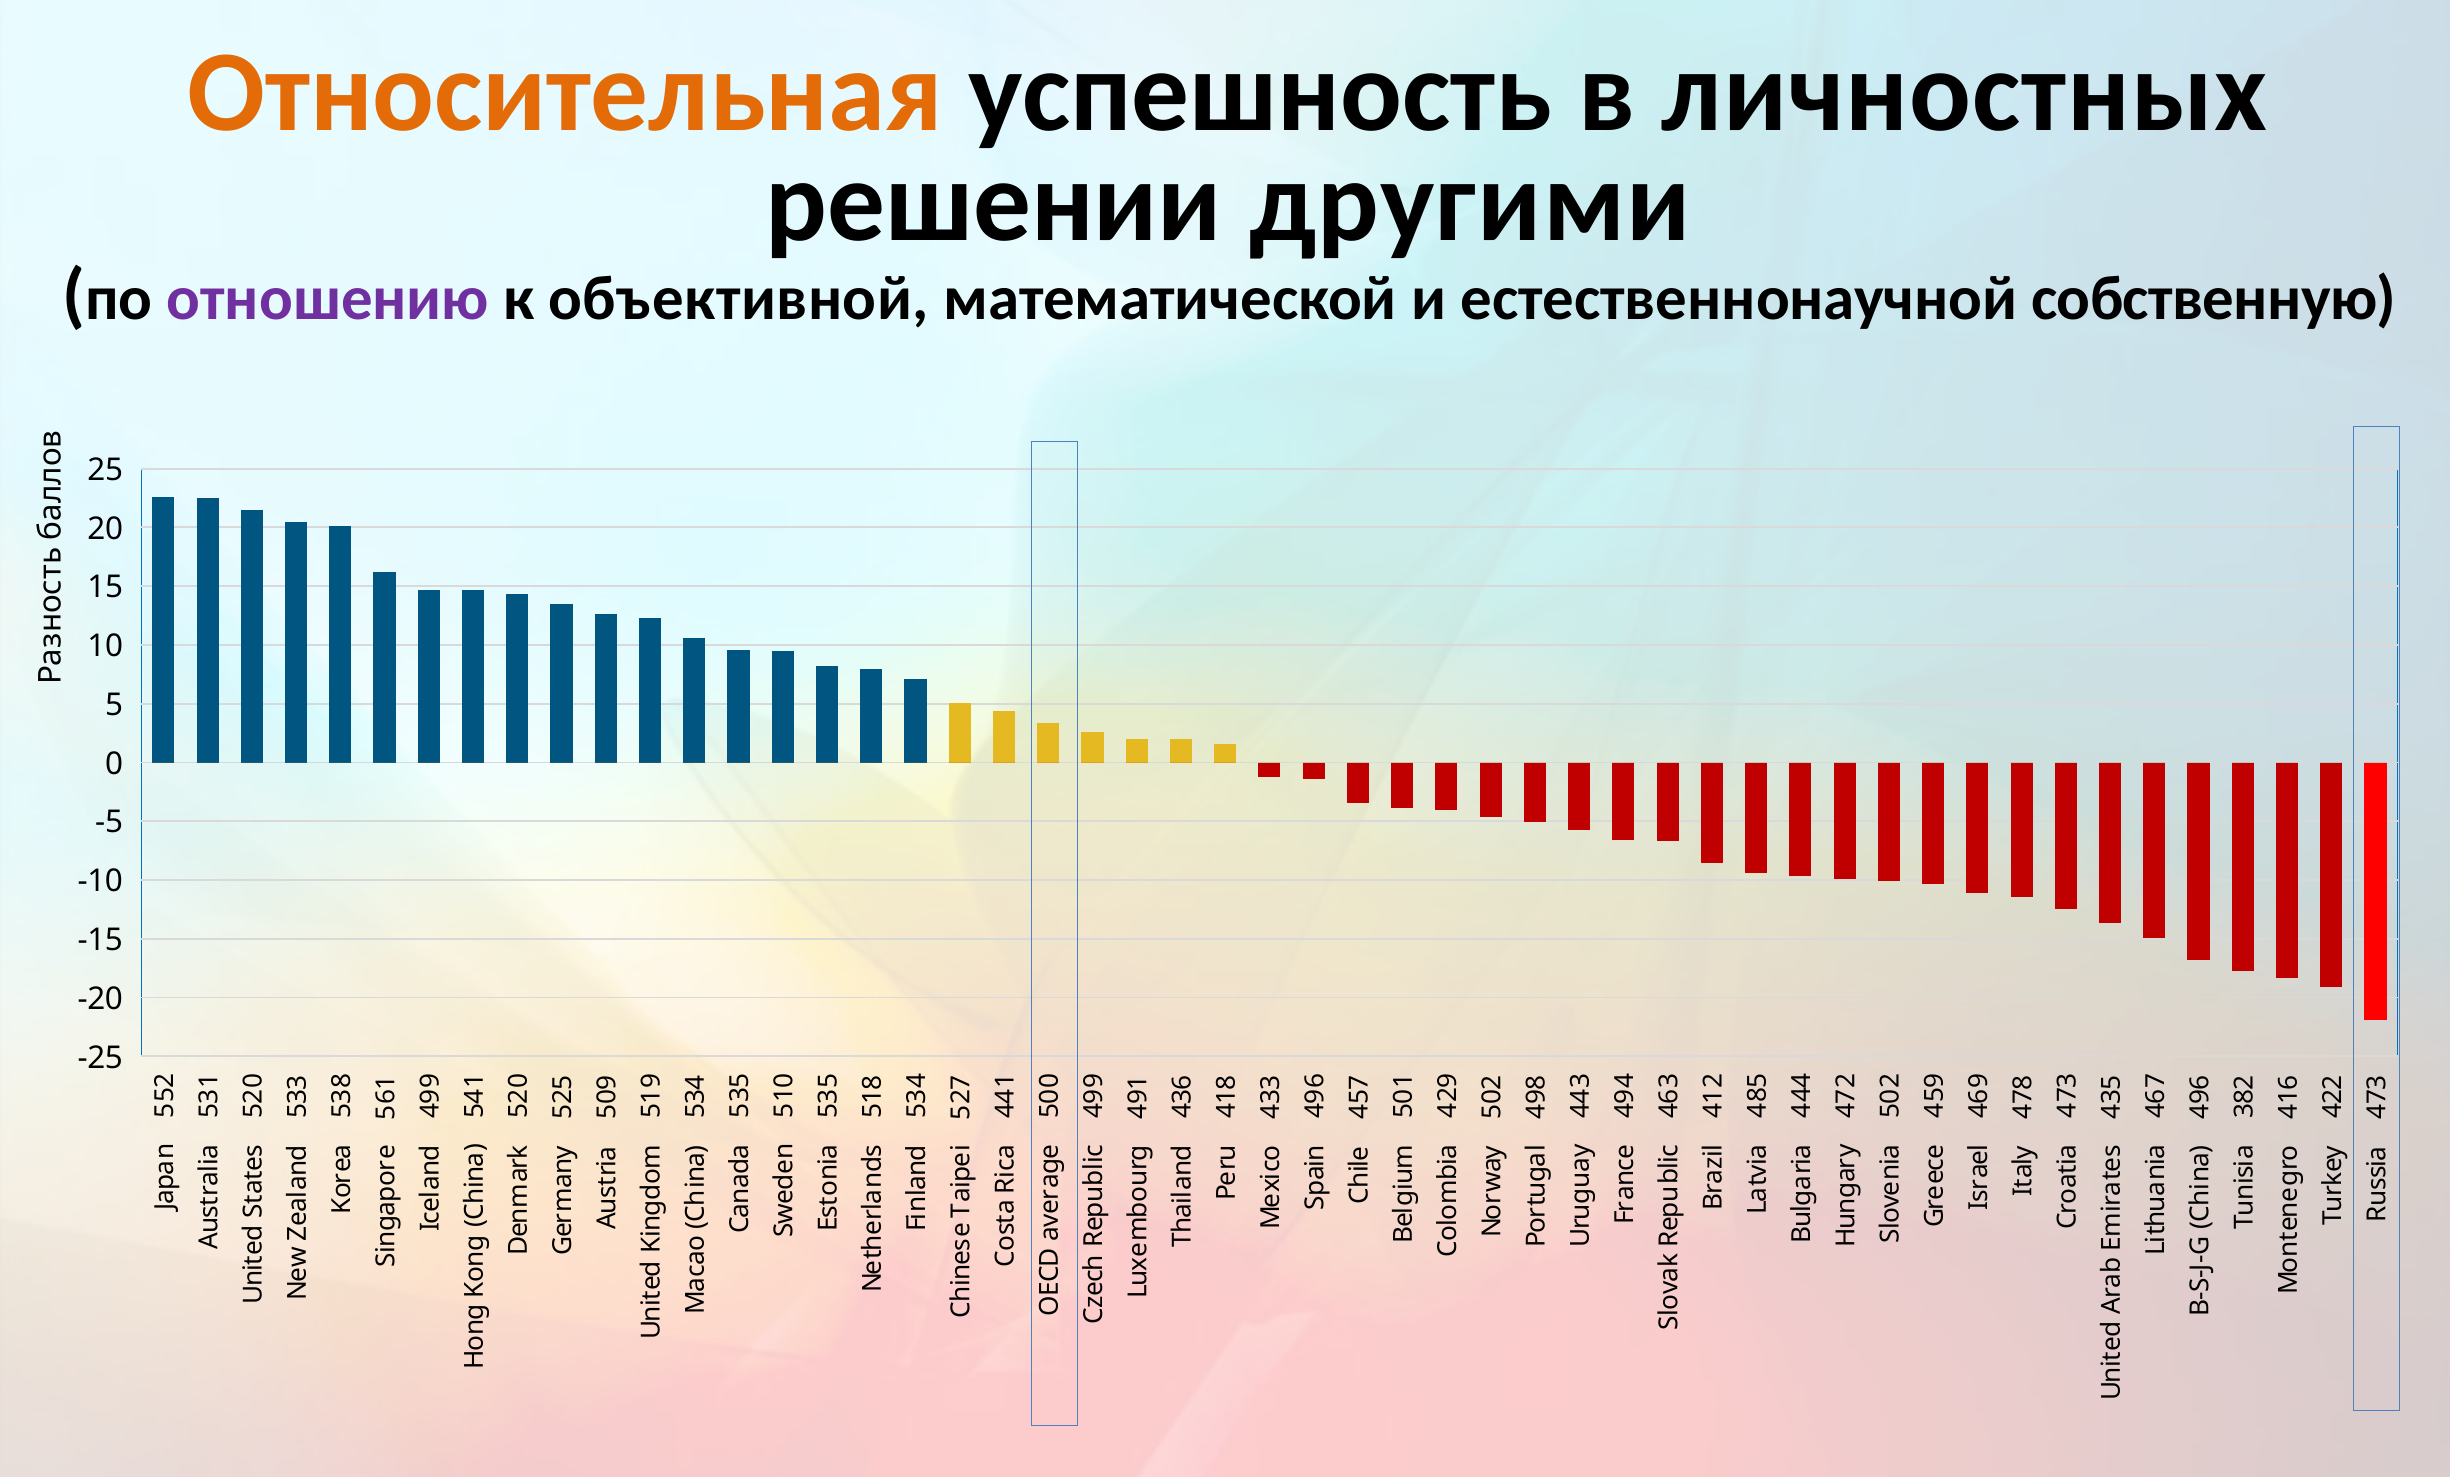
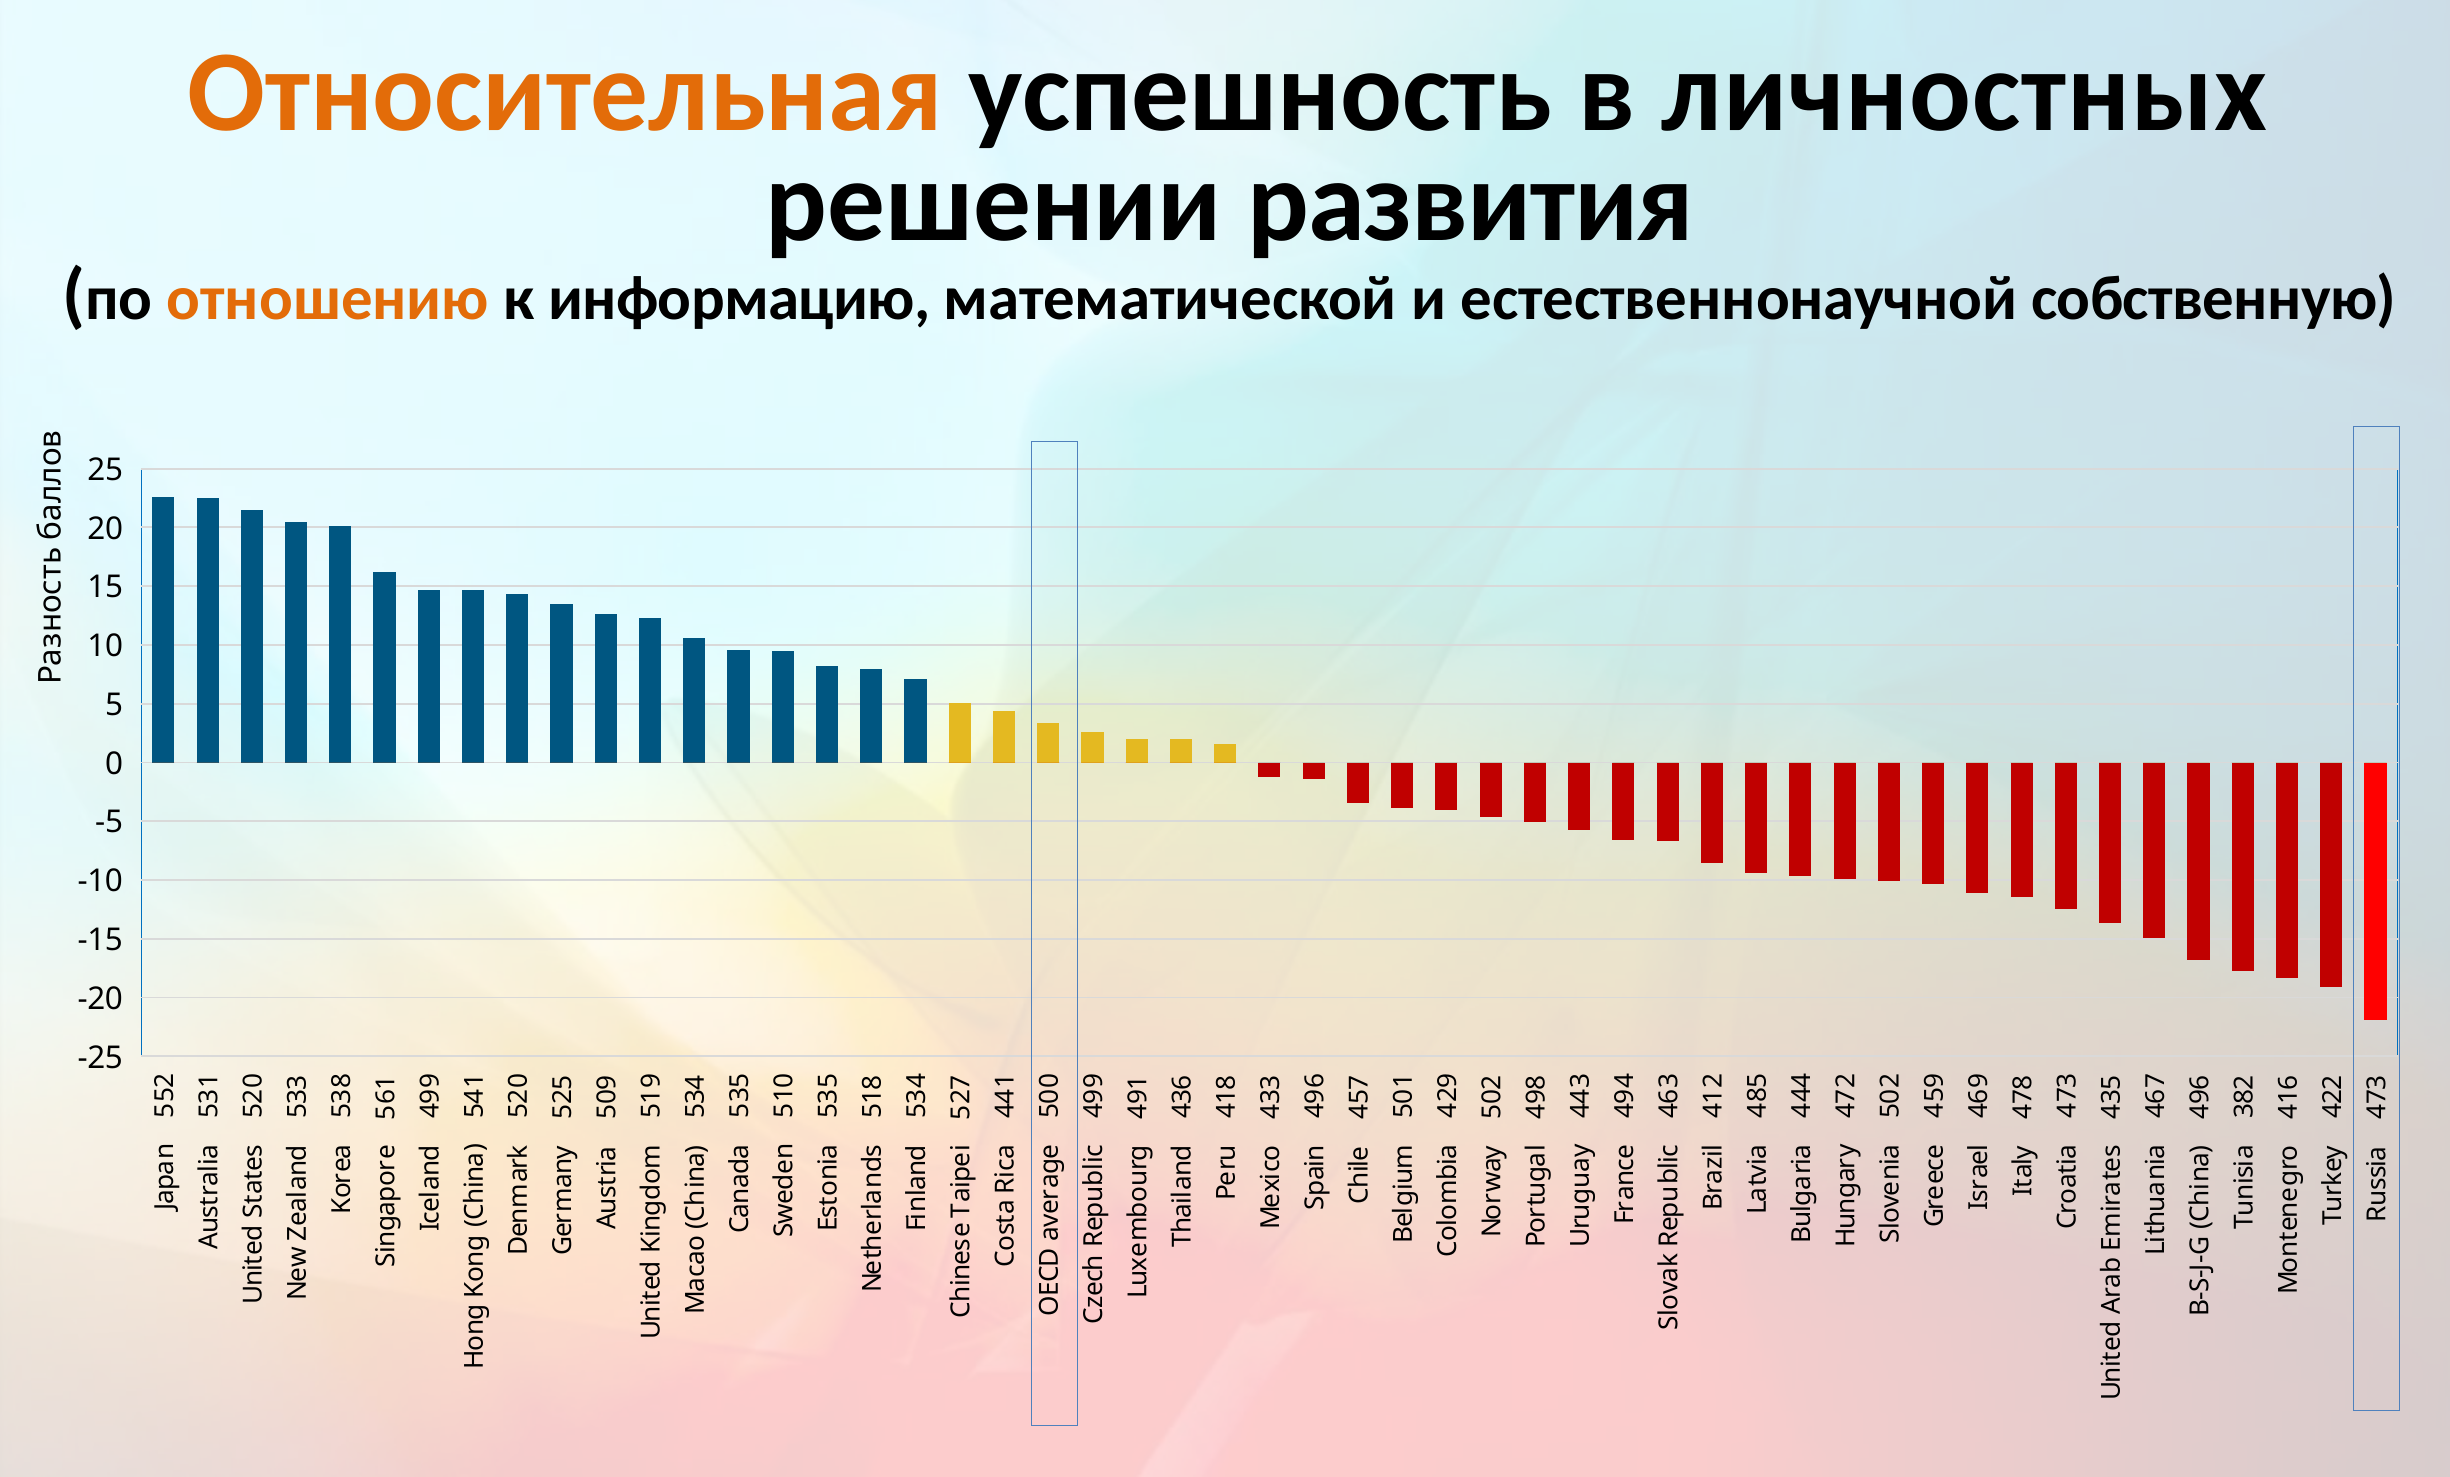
другими: другими -> развития (1471, 203)
отношению colour: purple -> orange (328, 299)
объективной: объективной -> информацию (739, 299)
